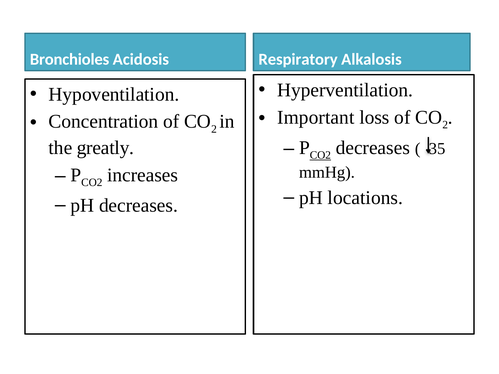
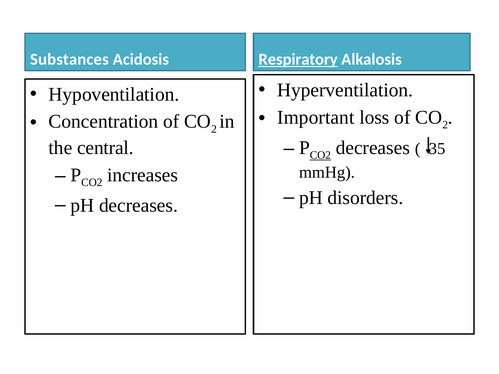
Bronchioles: Bronchioles -> Substances (69, 59)
Respiratory underline: none -> present (298, 59)
greatly: greatly -> central (105, 148)
locations: locations -> disorders (365, 198)
